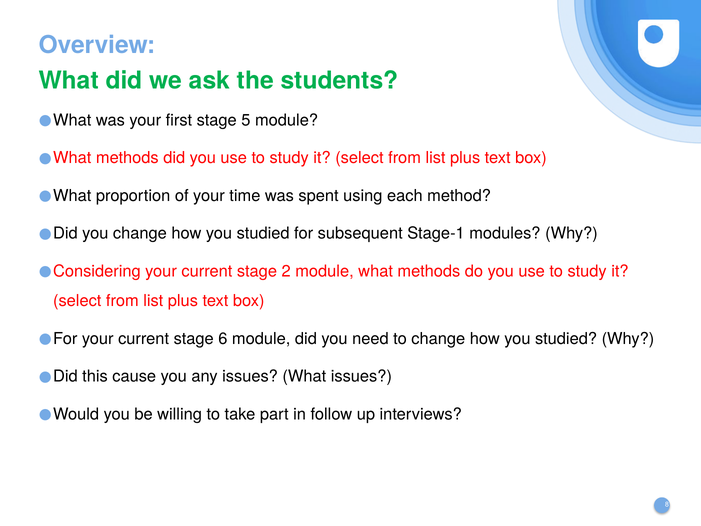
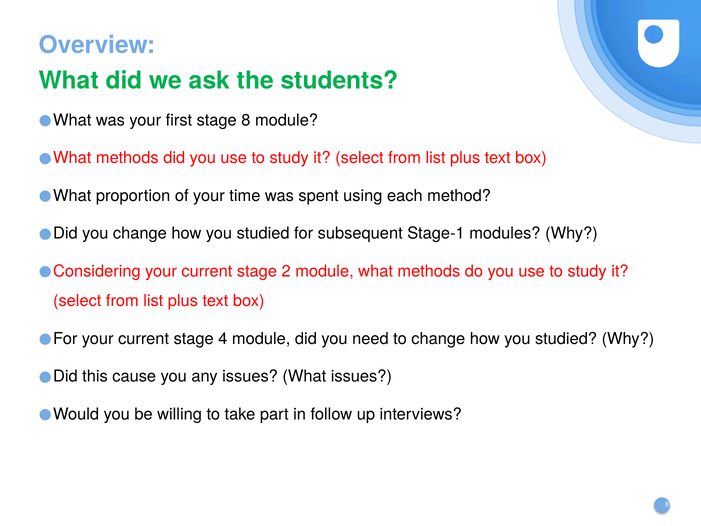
stage 5: 5 -> 8 (246, 120)
6: 6 -> 4 (223, 339)
